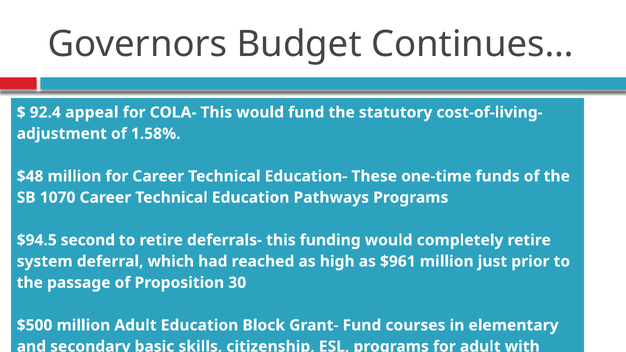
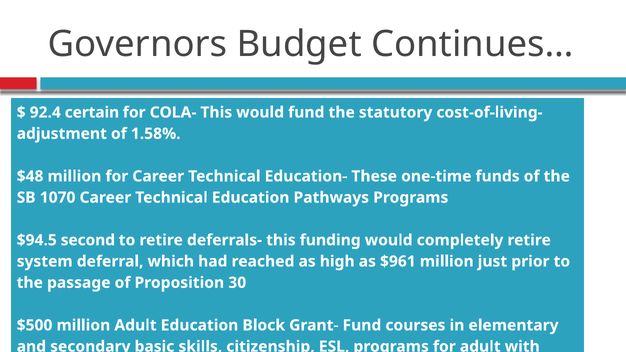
appeal: appeal -> certain (92, 112)
